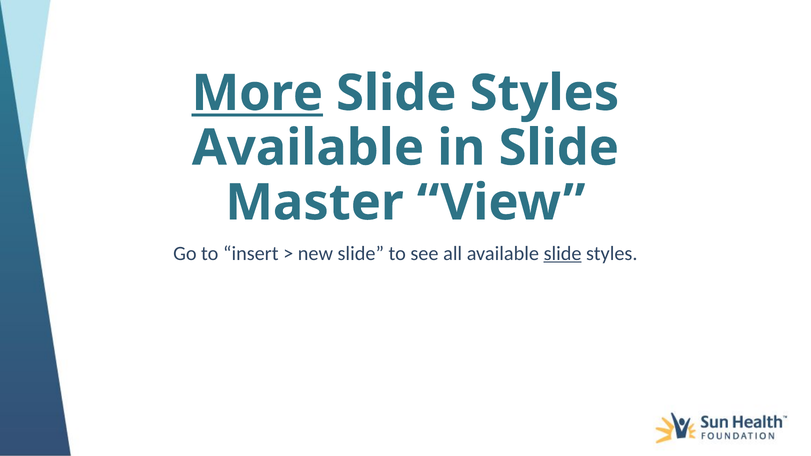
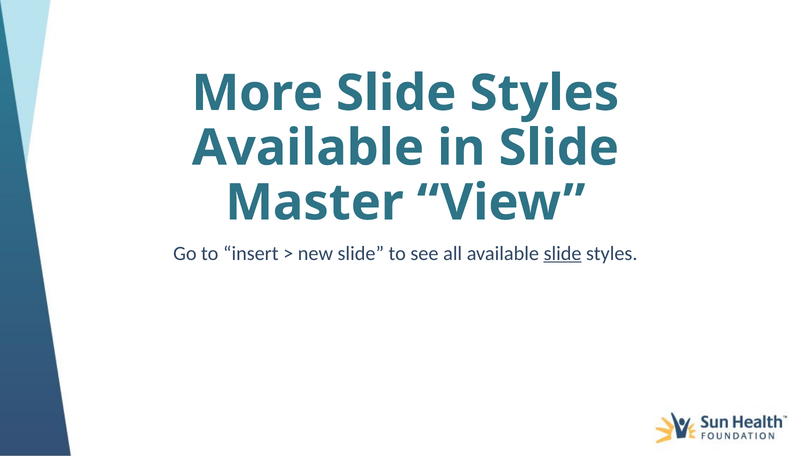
More underline: present -> none (257, 93)
